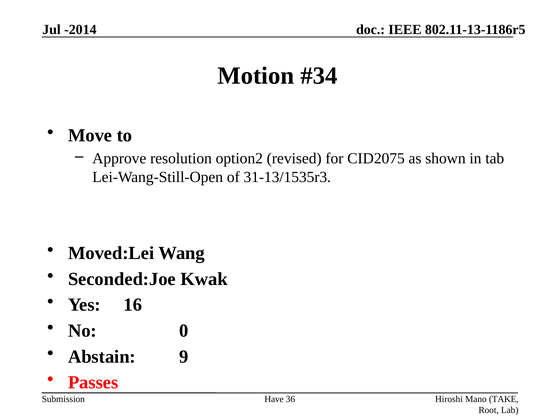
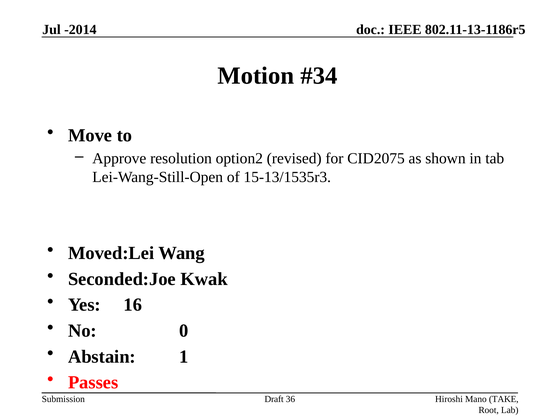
31-13/1535r3: 31-13/1535r3 -> 15-13/1535r3 (287, 177)
9: 9 -> 1 (184, 357)
Have: Have -> Draft (274, 399)
